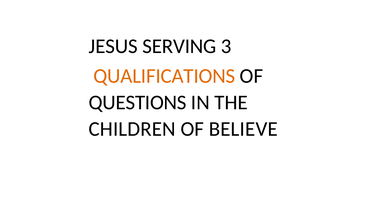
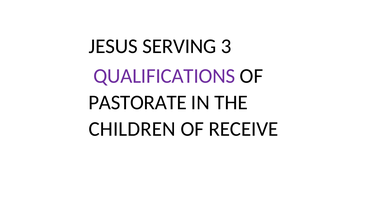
QUALIFICATIONS colour: orange -> purple (164, 76)
QUESTIONS: QUESTIONS -> PASTORATE (138, 102)
BELIEVE: BELIEVE -> RECEIVE (243, 129)
